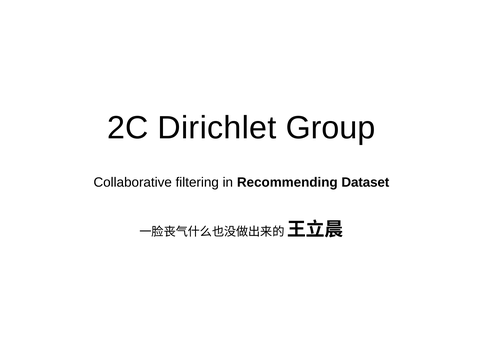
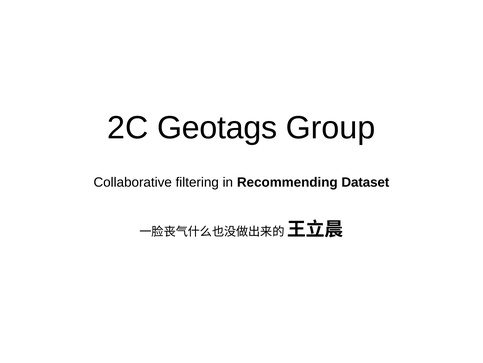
Dirichlet: Dirichlet -> Geotags (217, 127)
